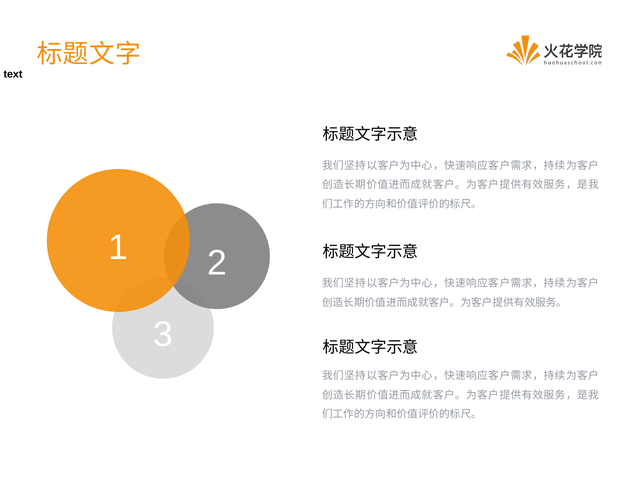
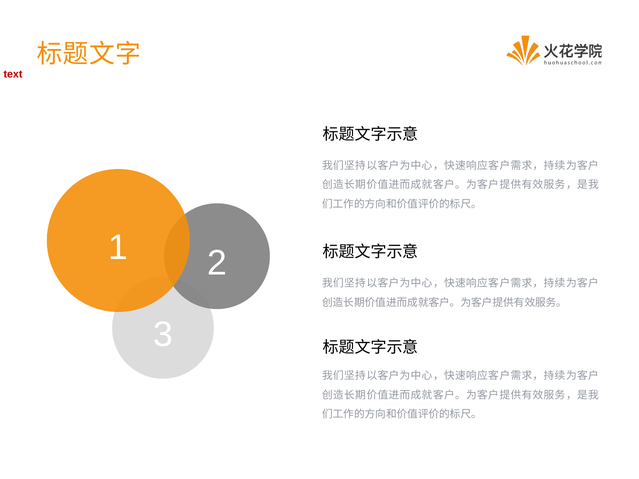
text colour: black -> red (13, 74)
